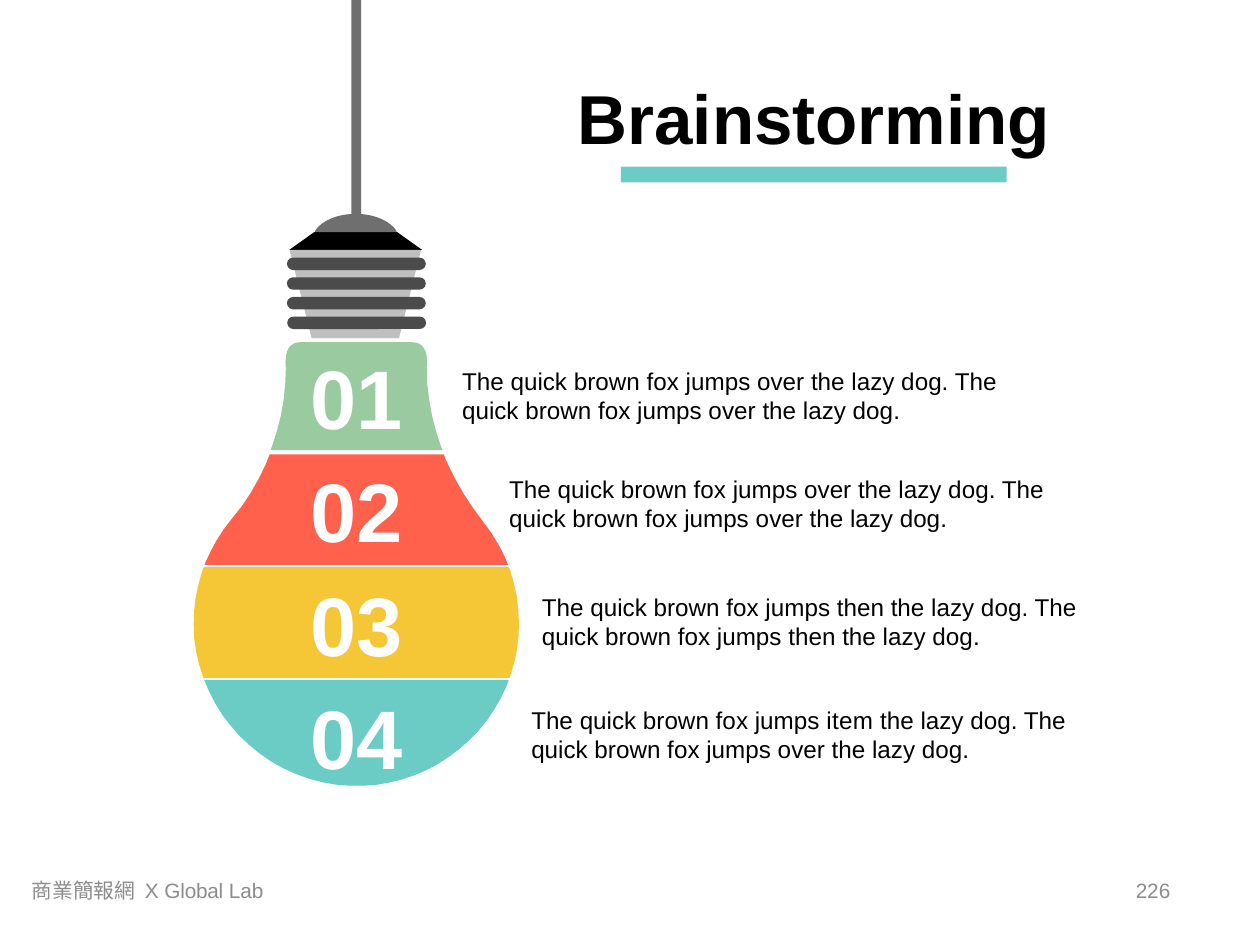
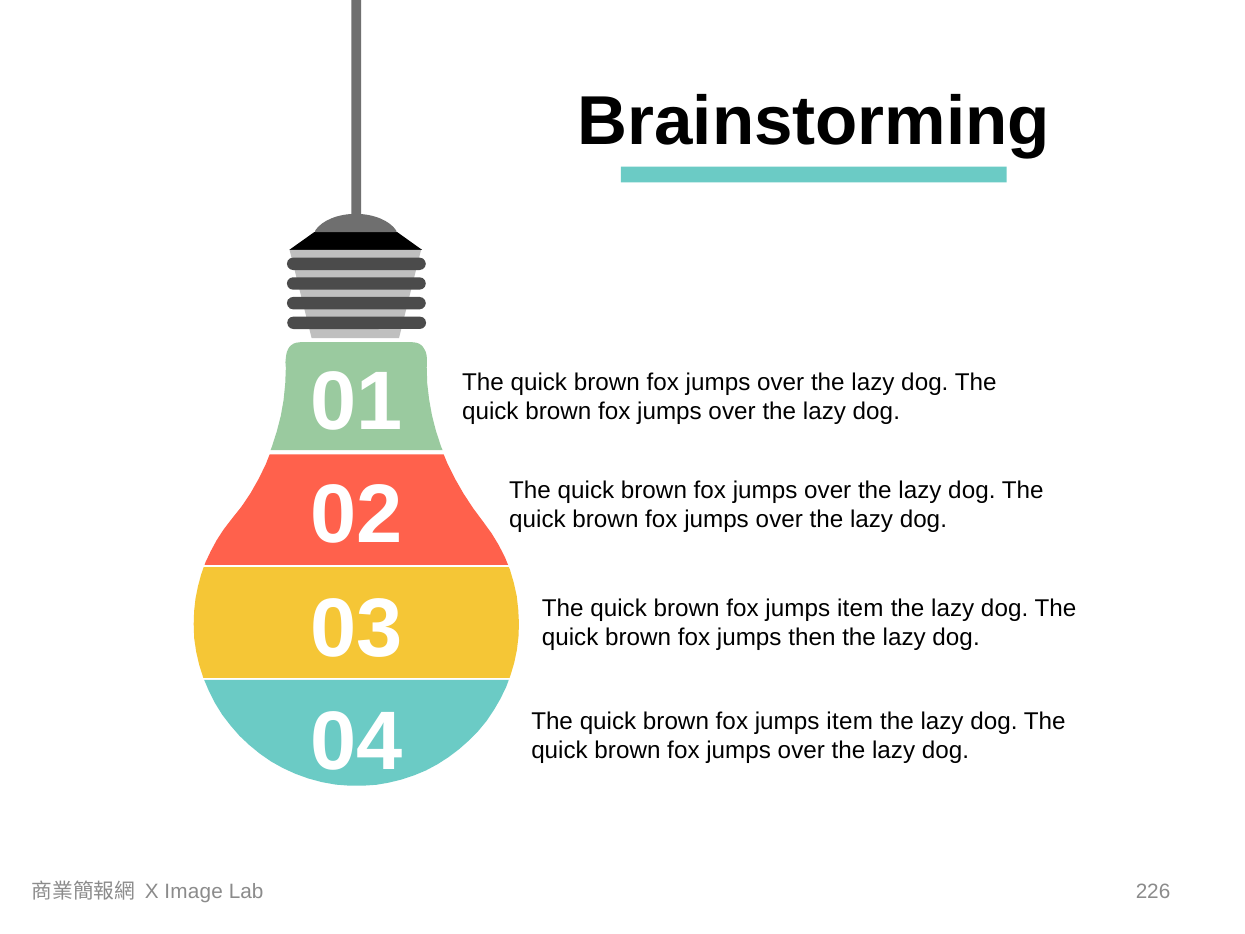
then: then -> item (860, 608)
Global: Global -> Image (194, 892)
